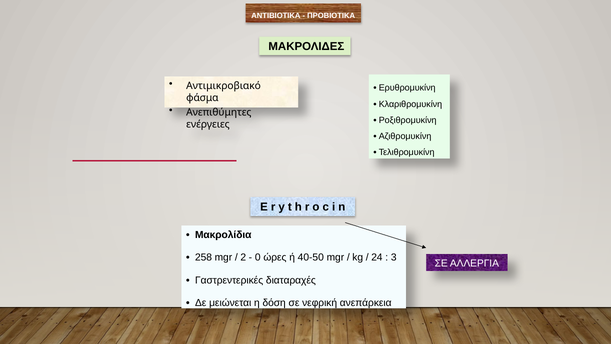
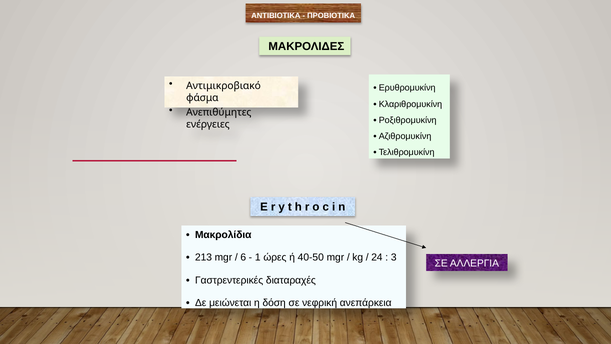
258: 258 -> 213 (204, 257)
2: 2 -> 6 (243, 257)
0: 0 -> 1 (258, 257)
